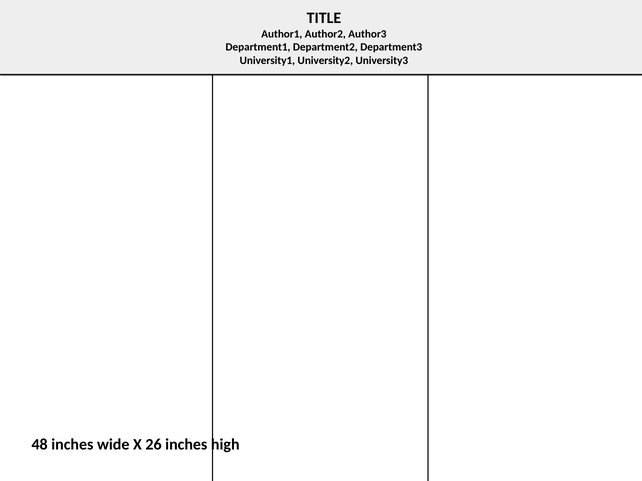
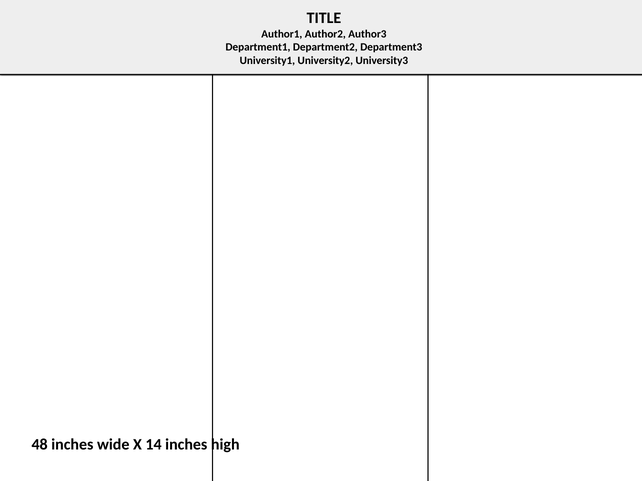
26: 26 -> 14 (154, 445)
